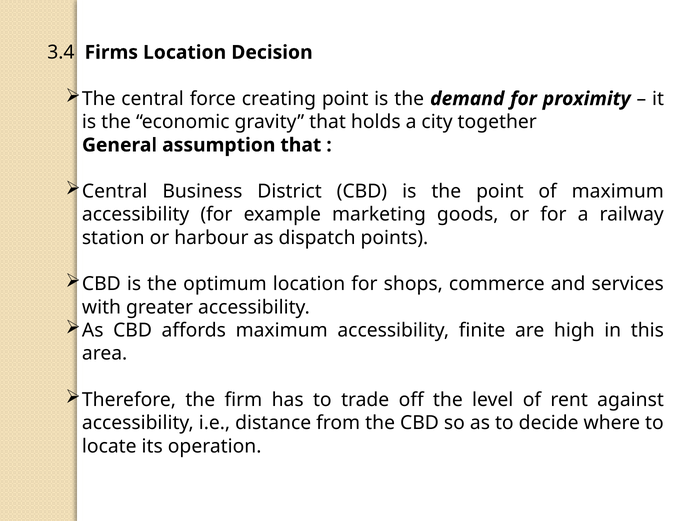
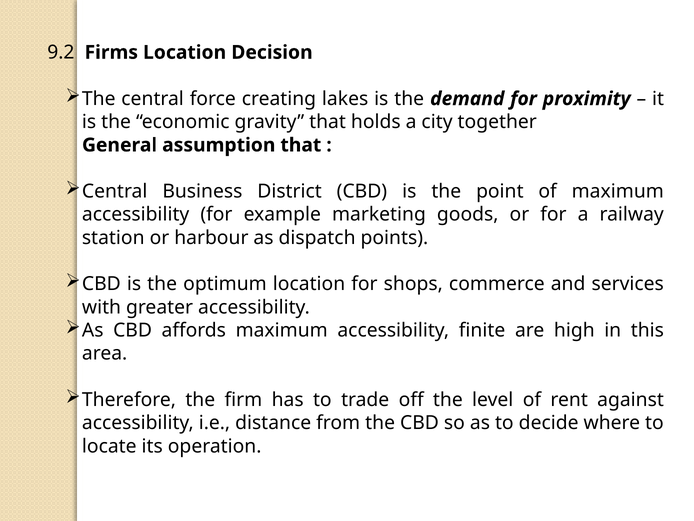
3.4: 3.4 -> 9.2 (61, 52)
creating point: point -> lakes (345, 99)
